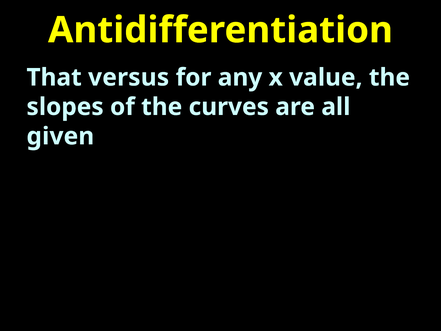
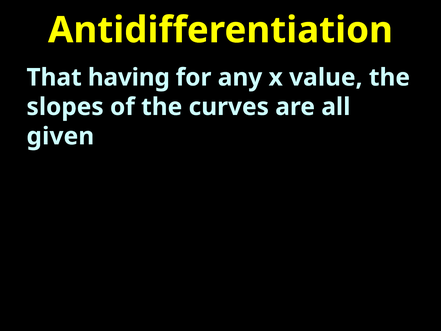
versus: versus -> having (129, 77)
